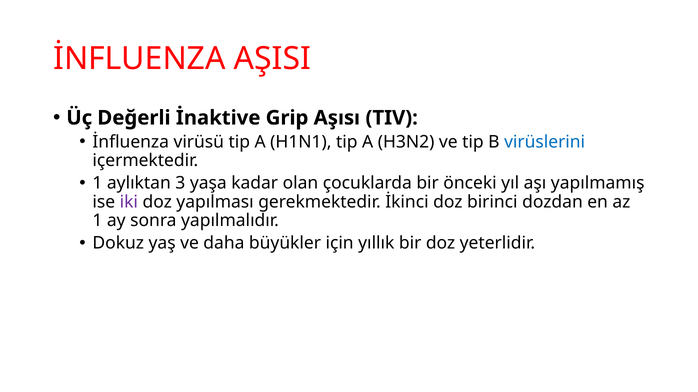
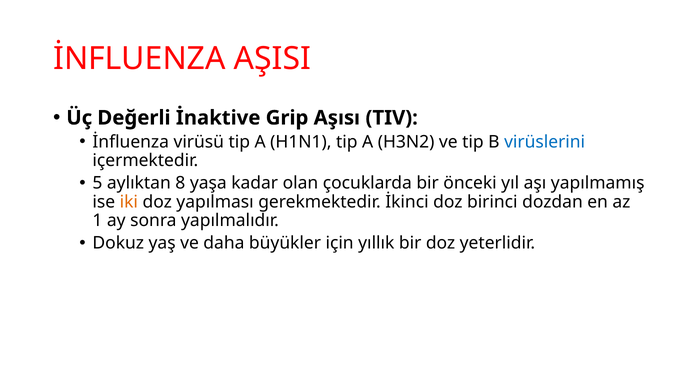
1: 1 -> 5 (97, 183)
3: 3 -> 8 (180, 183)
iki colour: purple -> orange (129, 202)
